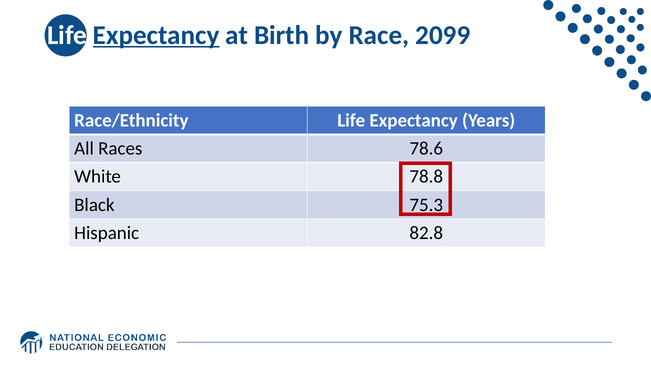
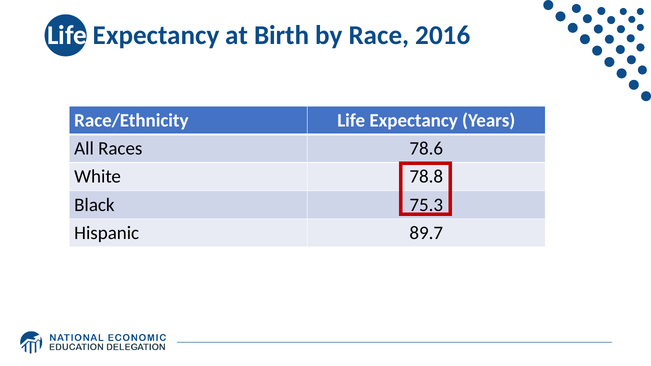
Expectancy underline: present -> none (156, 35)
2099: 2099 -> 2016 (443, 35)
82.8: 82.8 -> 89.7 (426, 233)
